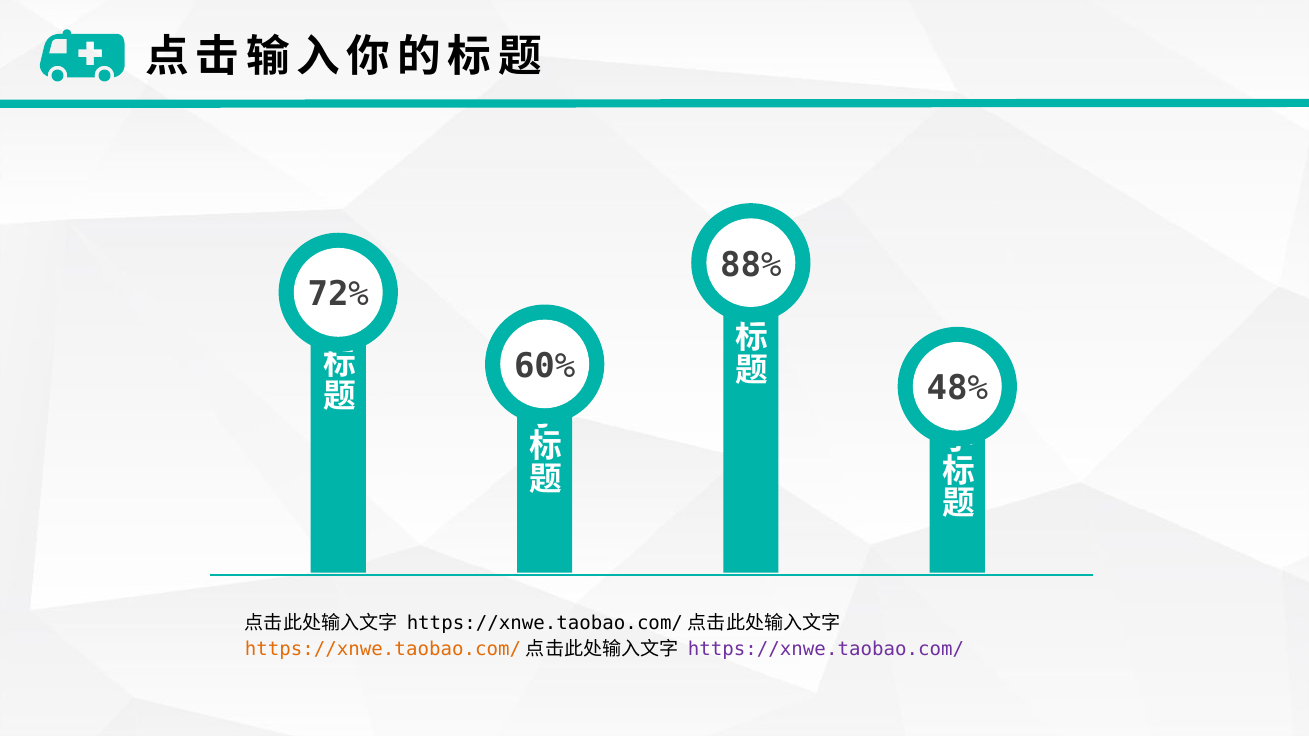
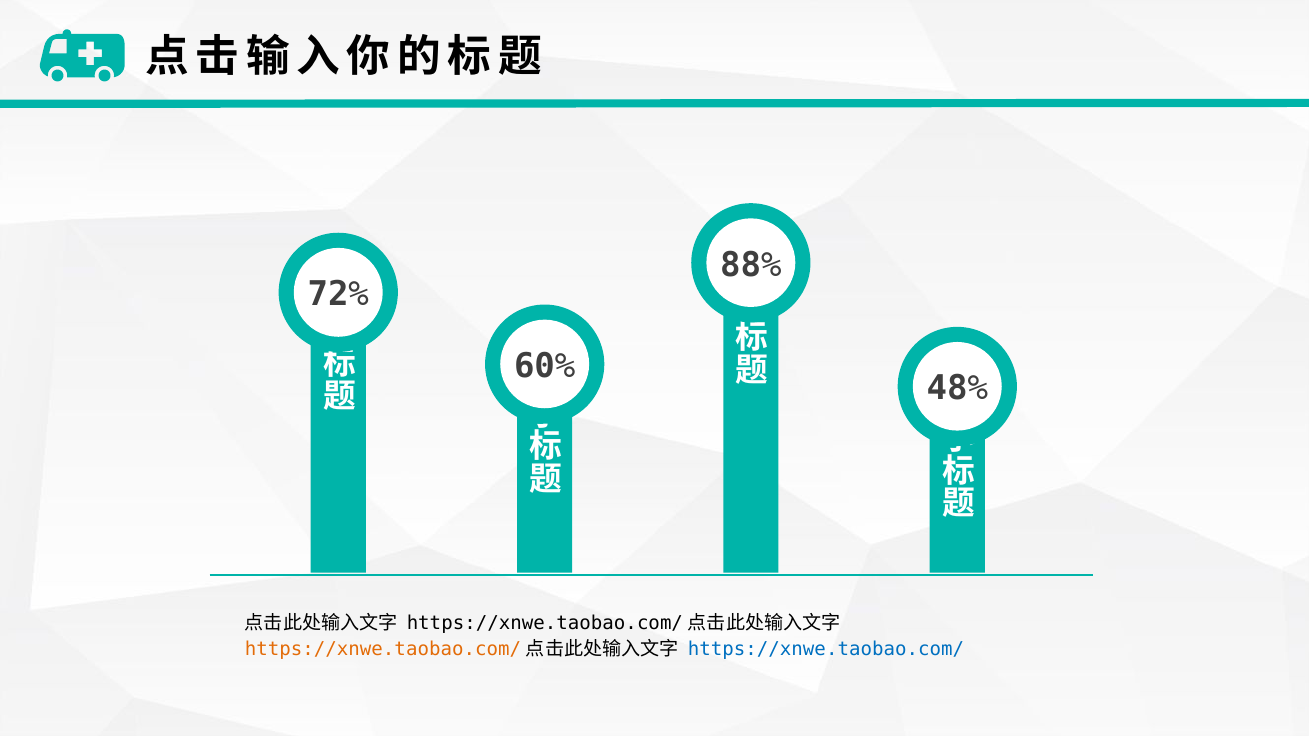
https://xnwe.taobao.com/ colour: purple -> blue (826, 649)
